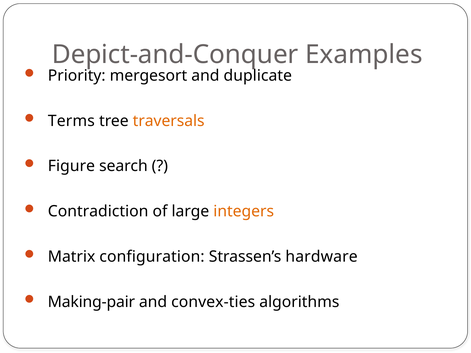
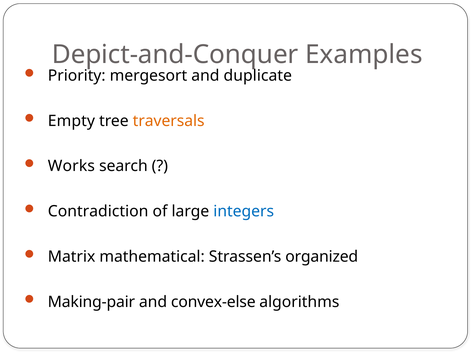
Terms: Terms -> Empty (71, 121)
Figure: Figure -> Works (71, 166)
integers colour: orange -> blue (244, 211)
configuration: configuration -> mathematical (152, 257)
hardware: hardware -> organized (322, 257)
convex-ties: convex-ties -> convex-else (213, 302)
